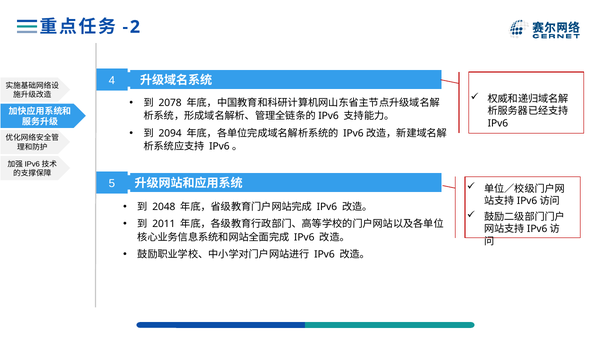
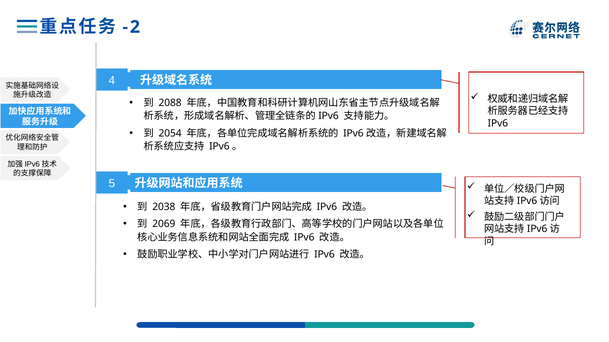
2078: 2078 -> 2088 (170, 103)
2094: 2094 -> 2054 (170, 134)
2048: 2048 -> 2038 (164, 207)
2011: 2011 -> 2069 (164, 224)
